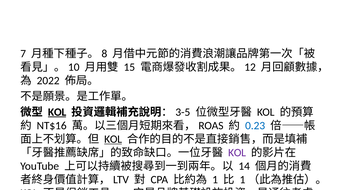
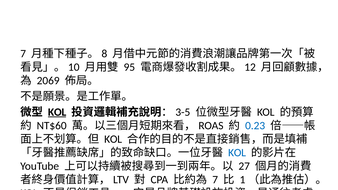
15: 15 -> 95 (129, 67)
2022: 2022 -> 2069 (48, 81)
NT$16: NT$16 -> NT$60 (52, 126)
KOL underline: present -> none (113, 139)
KOL colour: purple -> blue (237, 153)
14: 14 -> 27 (244, 166)
1: 1 -> 7 (215, 180)
